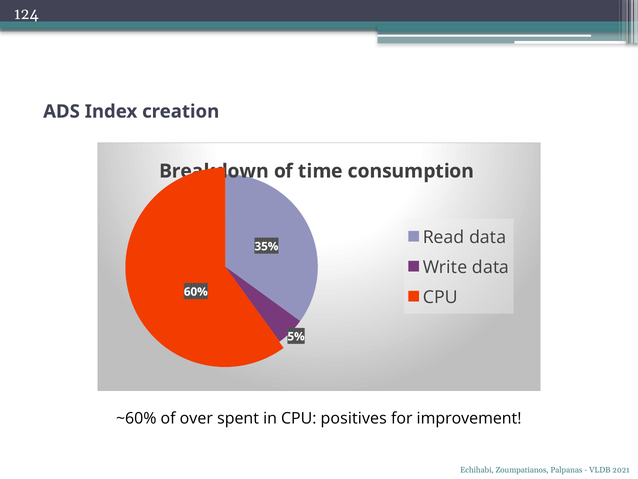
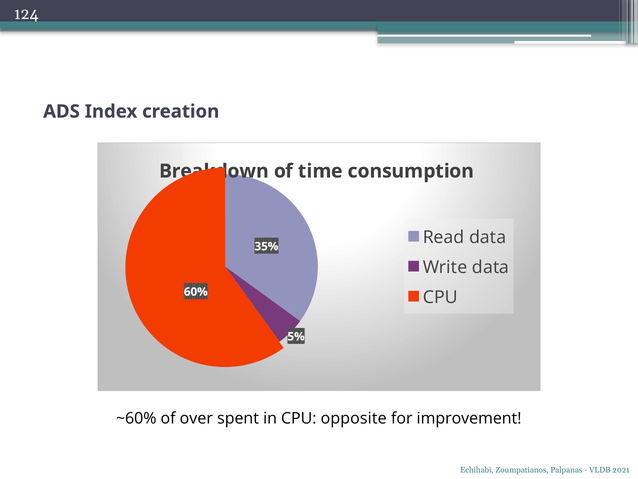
positives: positives -> opposite (354, 418)
